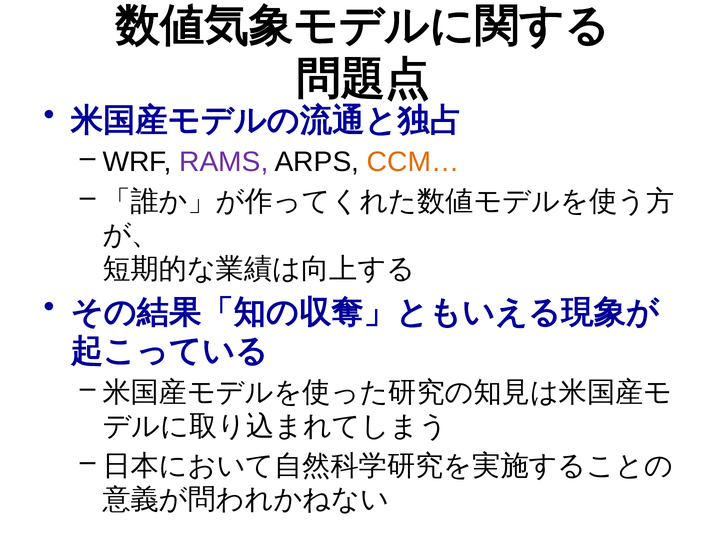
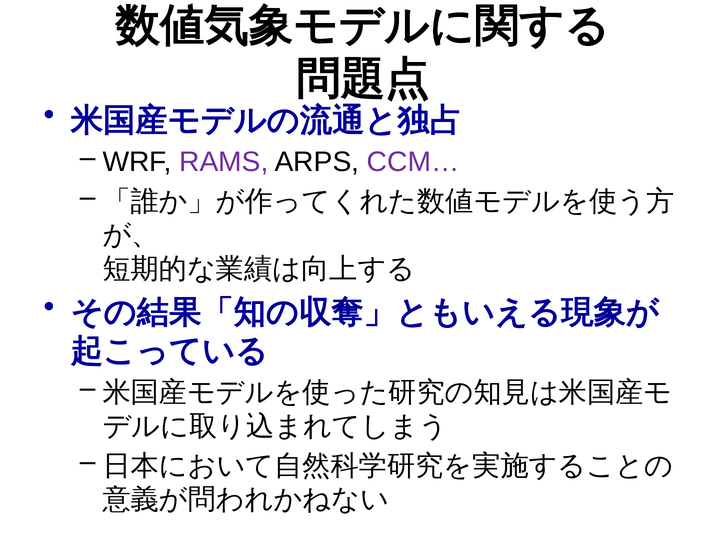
CCM… colour: orange -> purple (413, 162)
